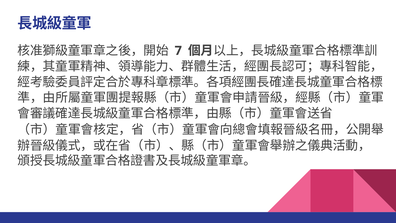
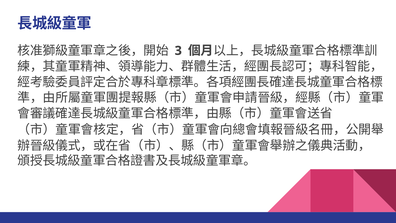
7: 7 -> 3 (178, 51)
